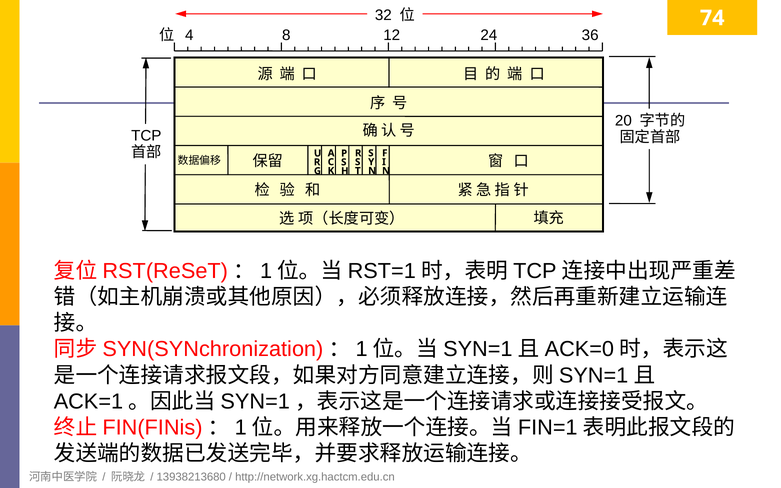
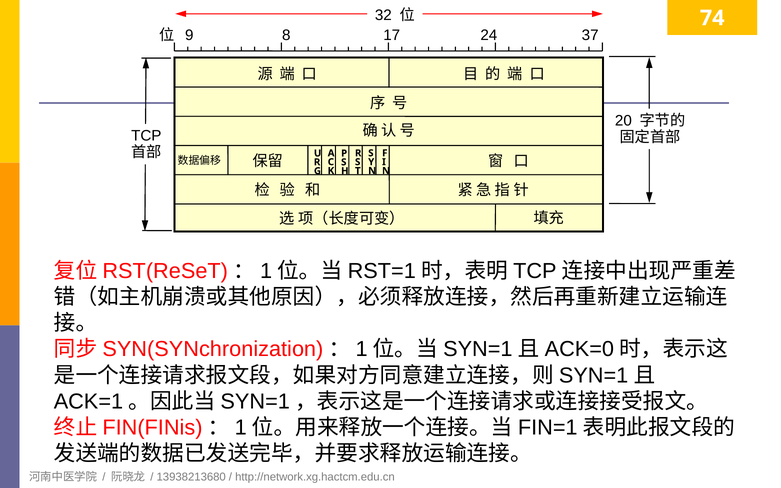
4: 4 -> 9 (189, 35)
12: 12 -> 17 (392, 35)
36: 36 -> 37 (590, 35)
